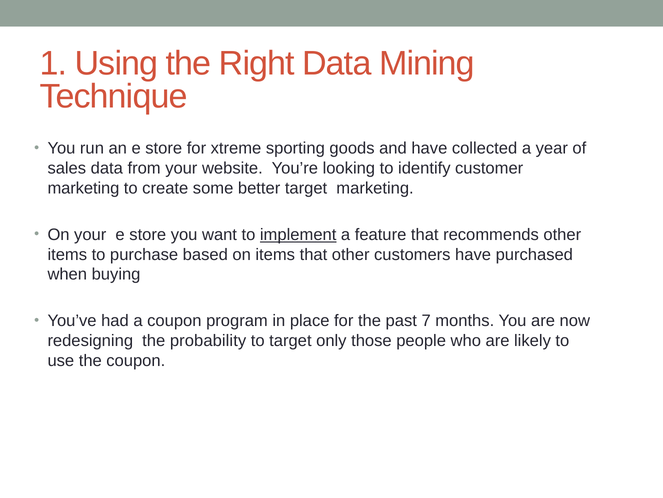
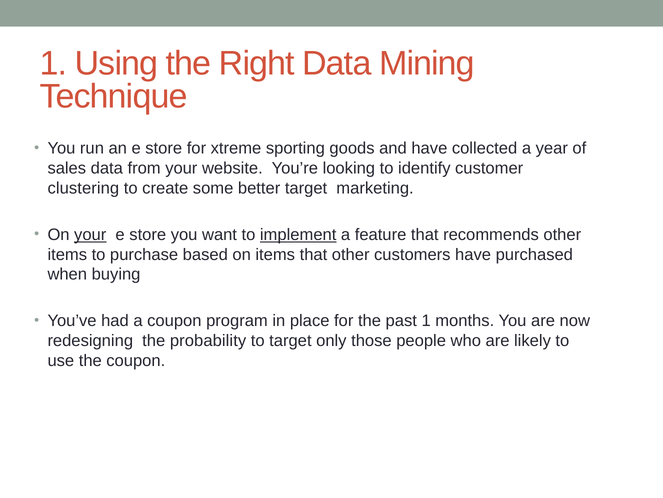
marketing: marketing -> clustering (83, 188)
your underline: none -> present (90, 234)
past 7: 7 -> 1 (426, 320)
